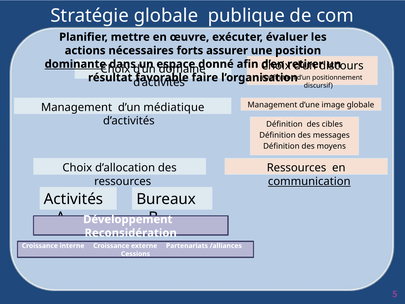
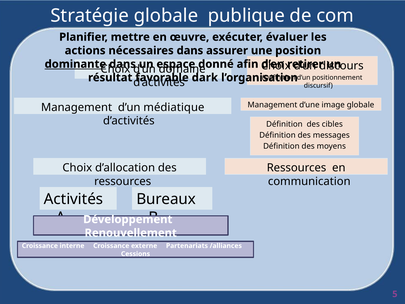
nécessaires forts: forts -> dans (190, 51)
faire: faire -> dark (205, 78)
communication underline: present -> none (309, 181)
Reconsidération: Reconsidération -> Renouvellement (131, 233)
